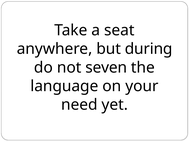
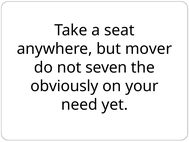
during: during -> mover (149, 49)
language: language -> obviously (64, 86)
